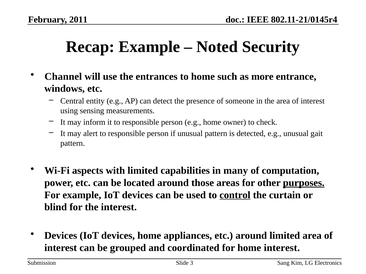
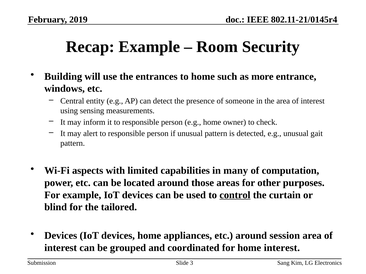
2011: 2011 -> 2019 (78, 20)
Noted: Noted -> Room (217, 47)
Channel: Channel -> Building (63, 77)
purposes underline: present -> none (304, 183)
the interest: interest -> tailored (119, 208)
around limited: limited -> session (285, 236)
